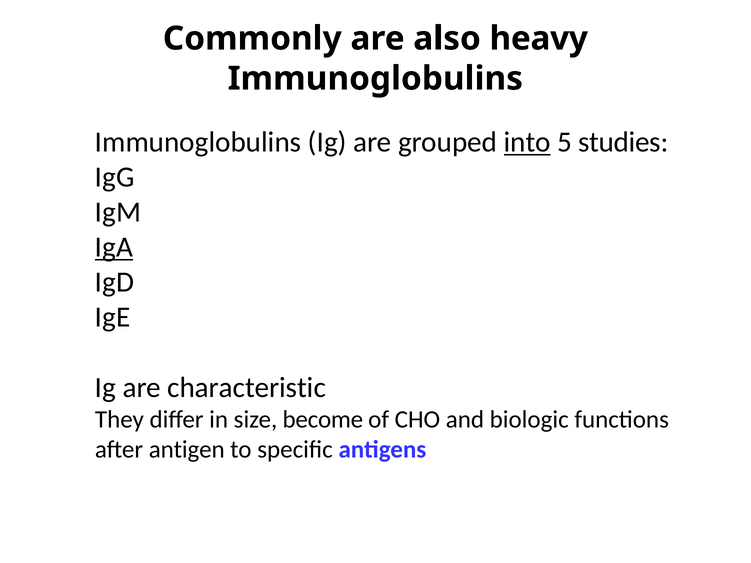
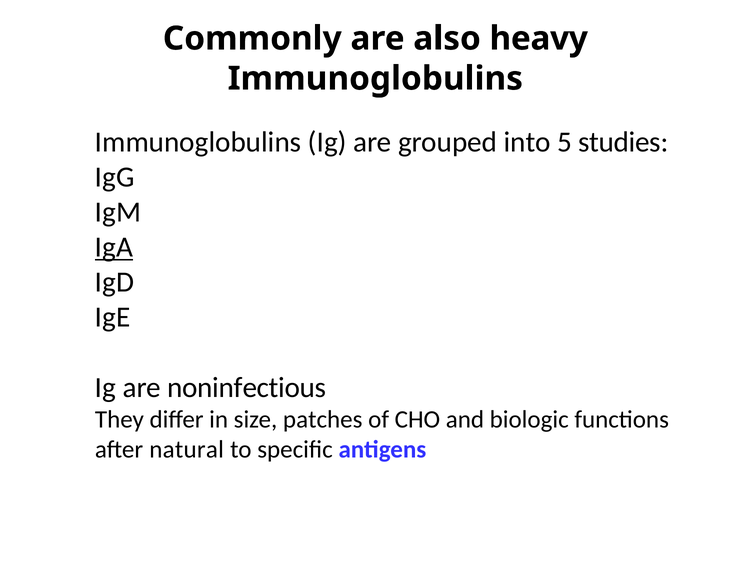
into underline: present -> none (527, 142)
characteristic: characteristic -> noninfectious (247, 388)
become: become -> patches (323, 420)
antigen: antigen -> natural (187, 450)
